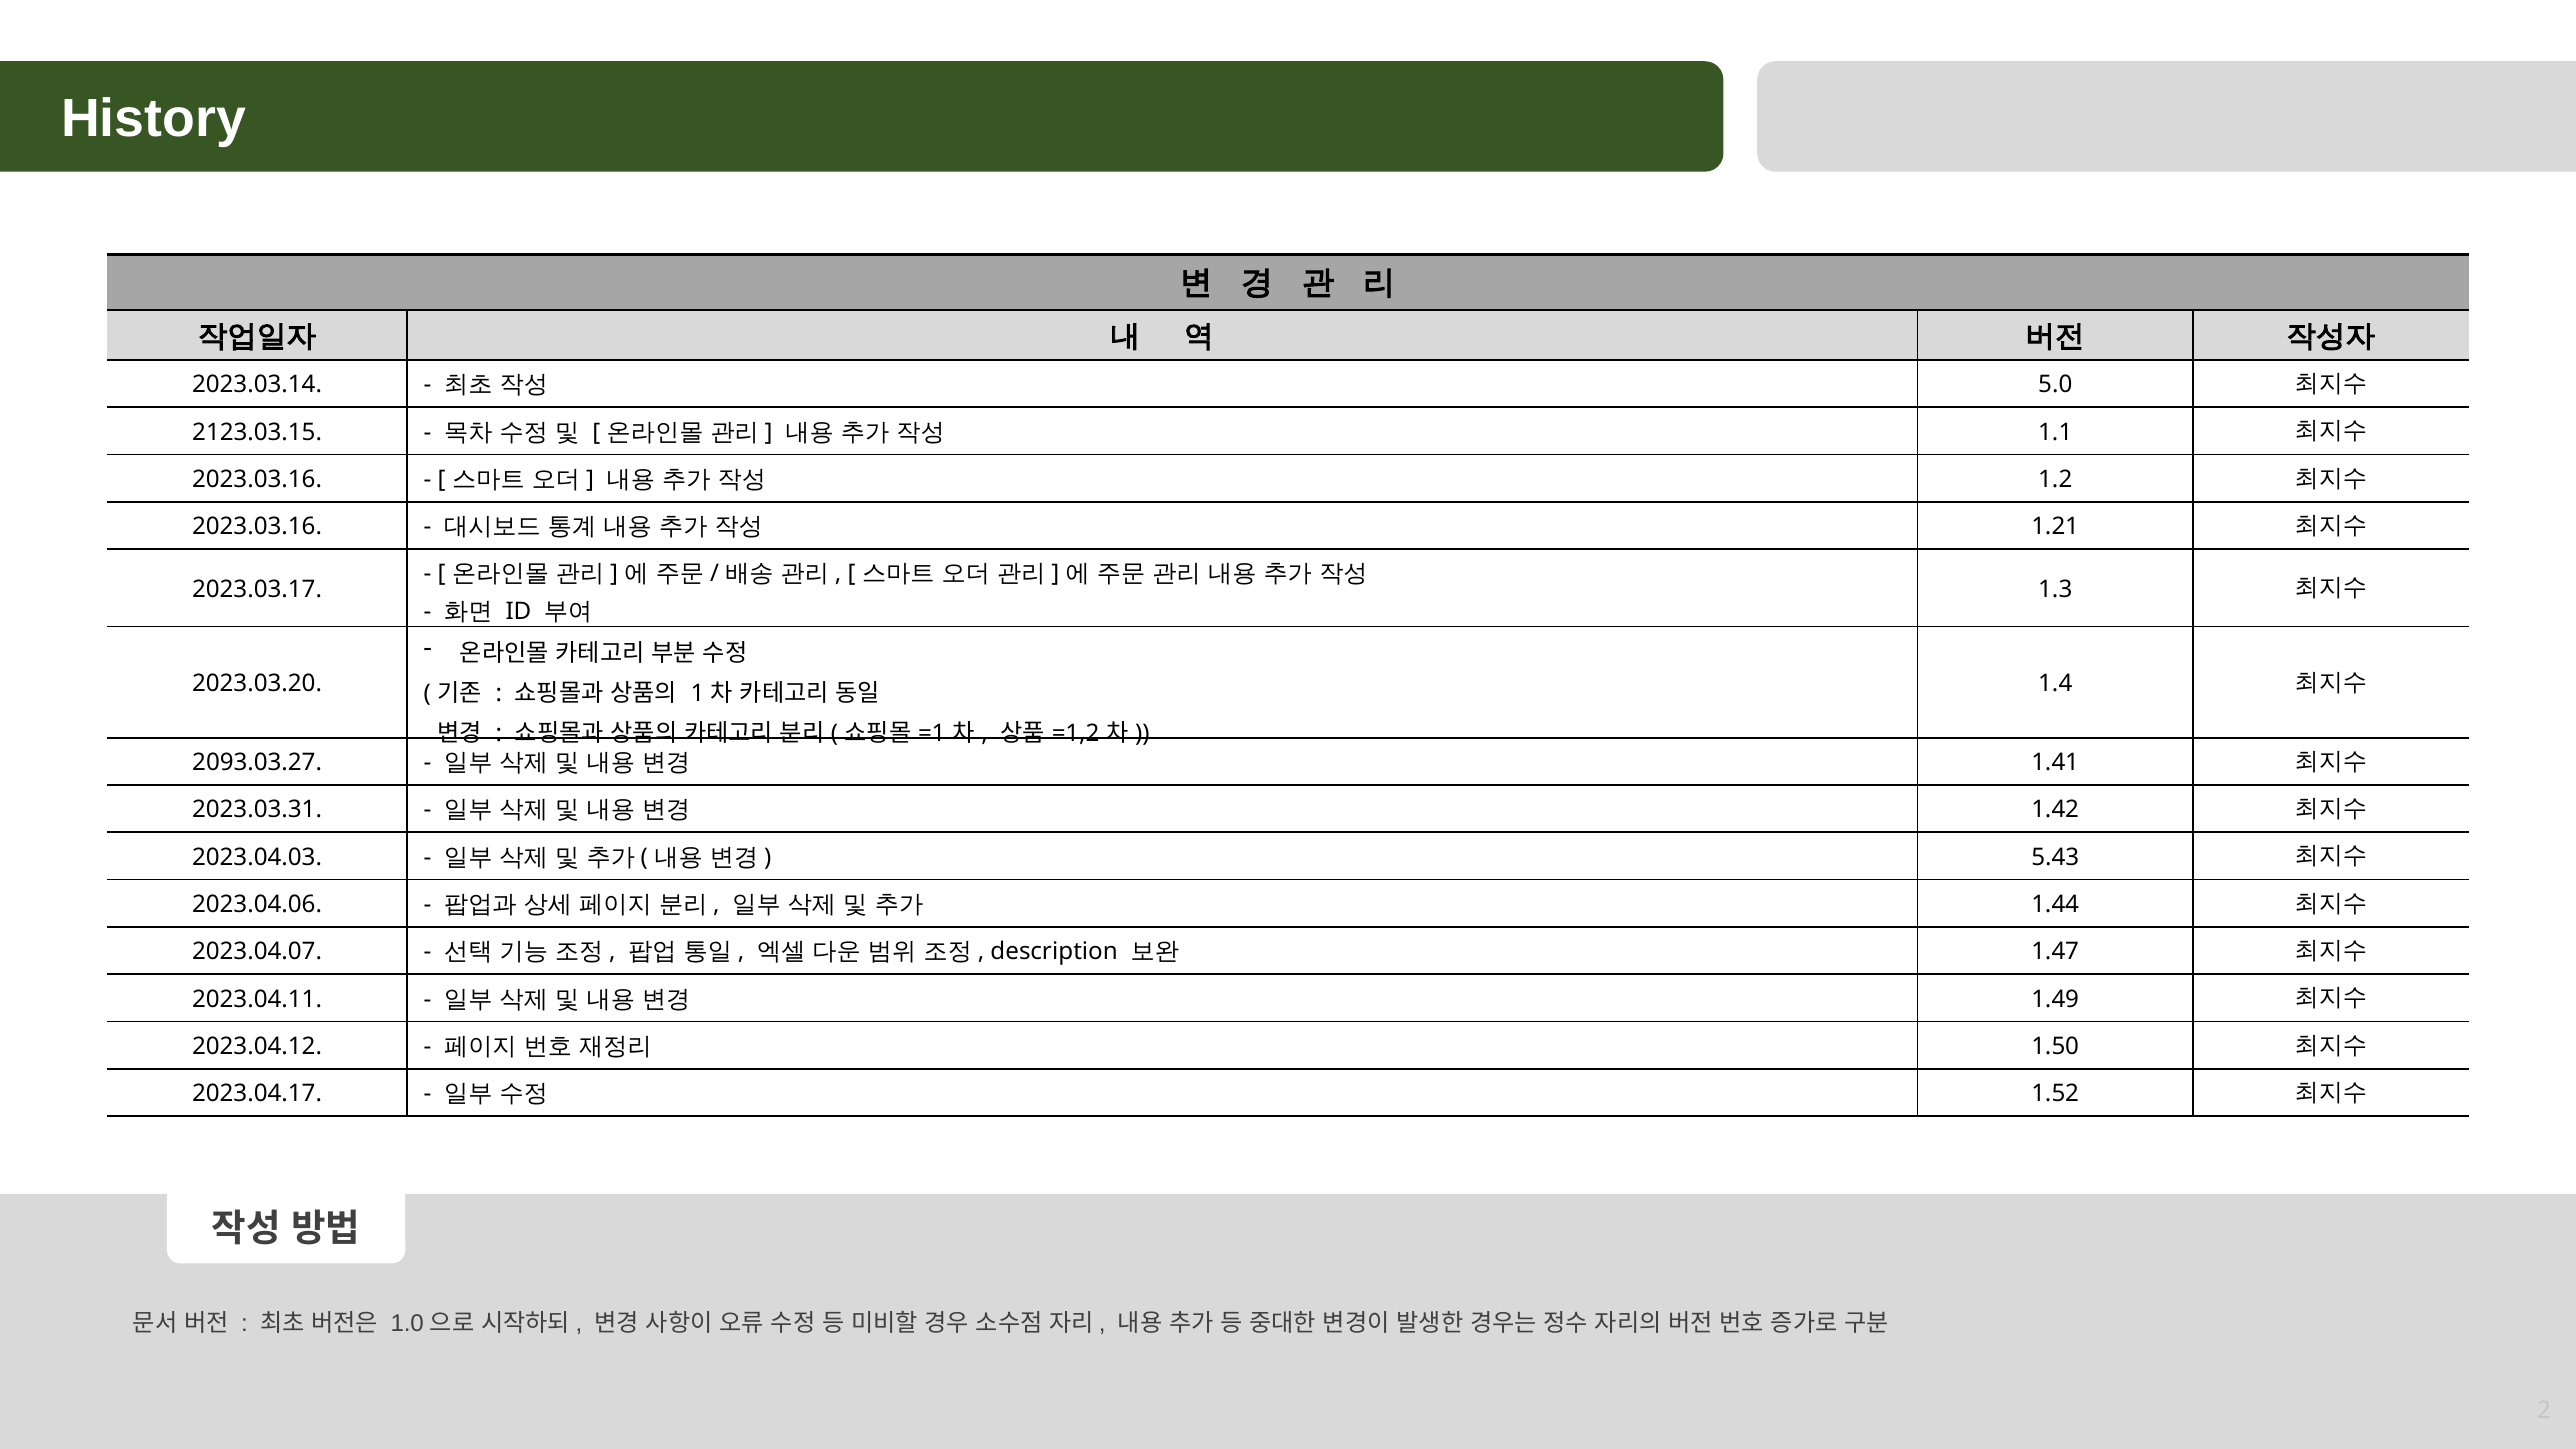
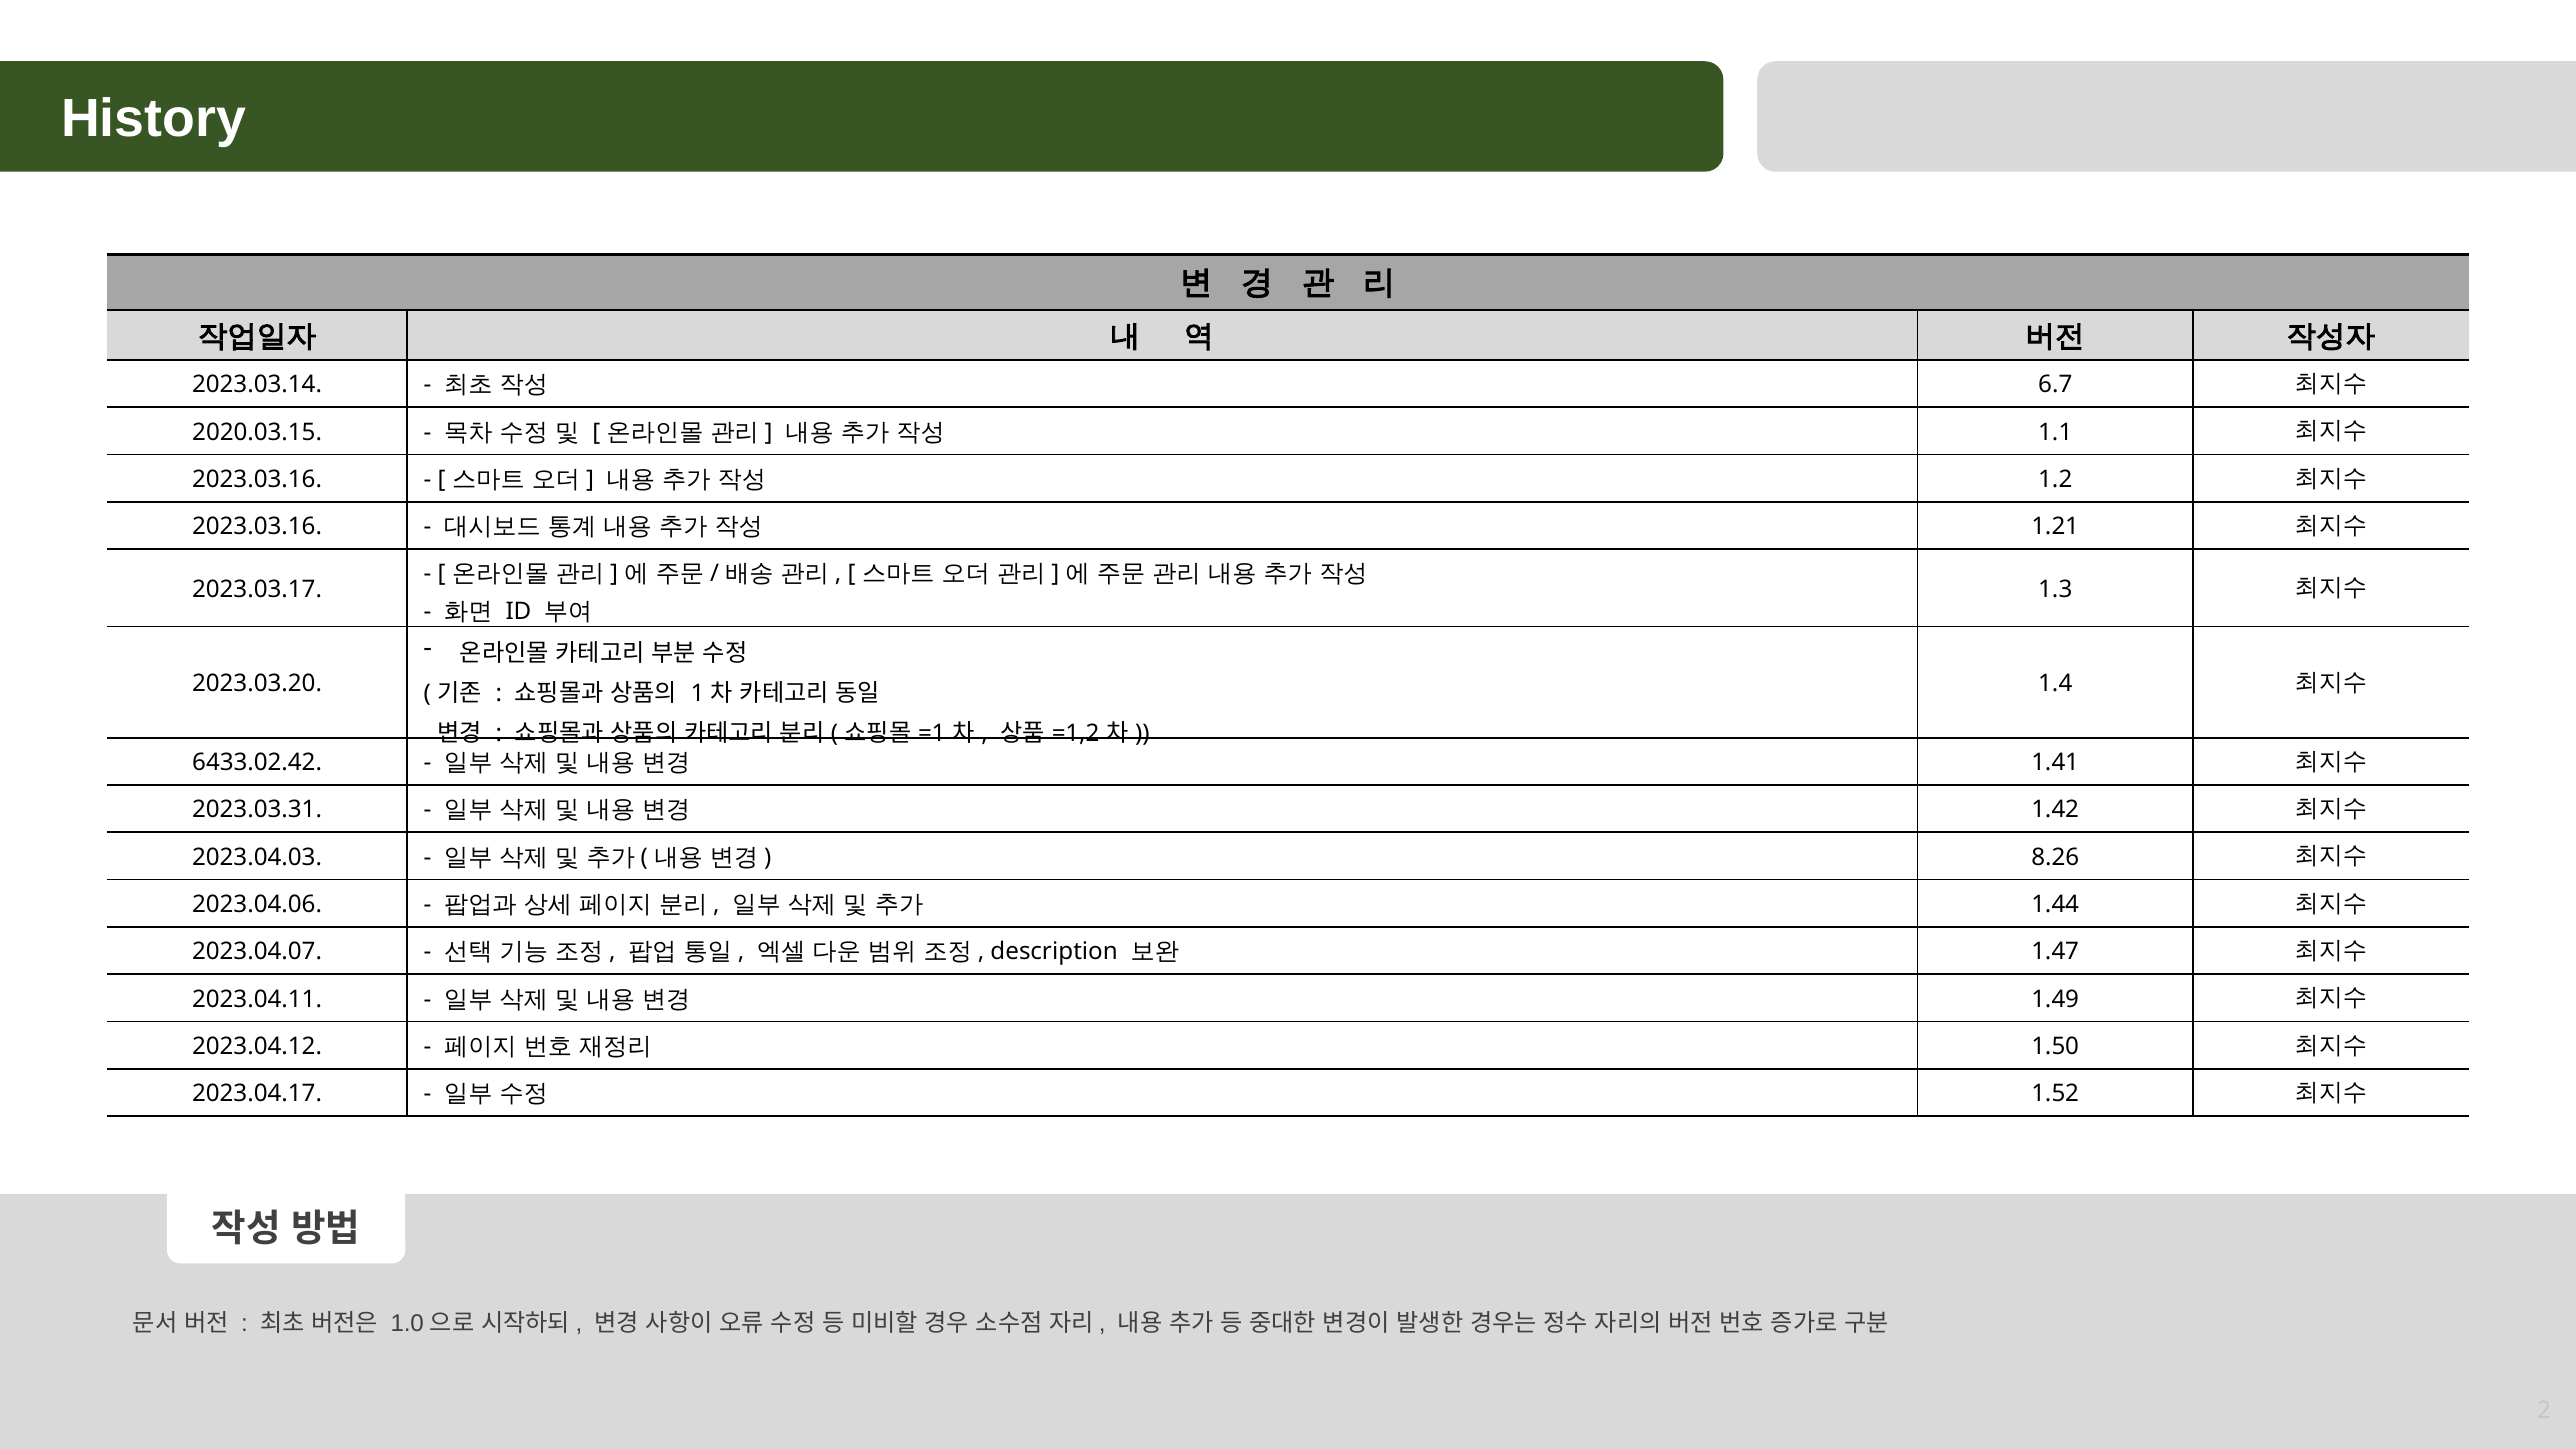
5.0: 5.0 -> 6.7 (2055, 385)
2123.03.15: 2123.03.15 -> 2020.03.15 (257, 432)
2093.03.27: 2093.03.27 -> 6433.02.42 (257, 763)
5.43: 5.43 -> 8.26 (2055, 857)
